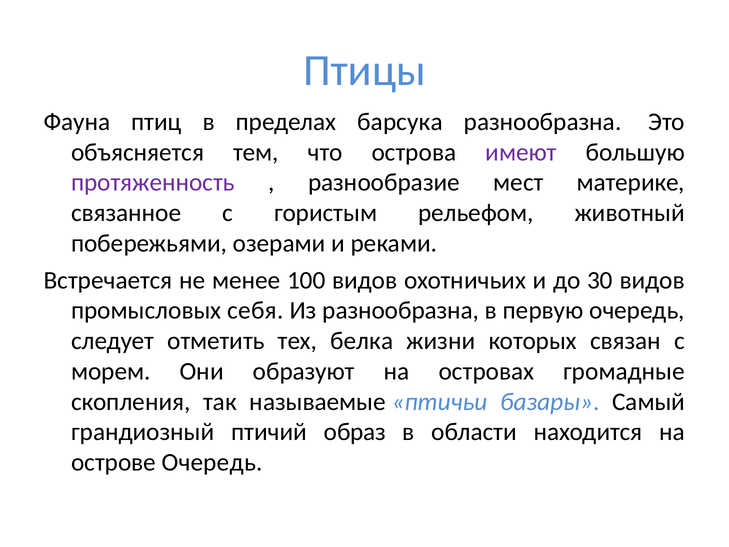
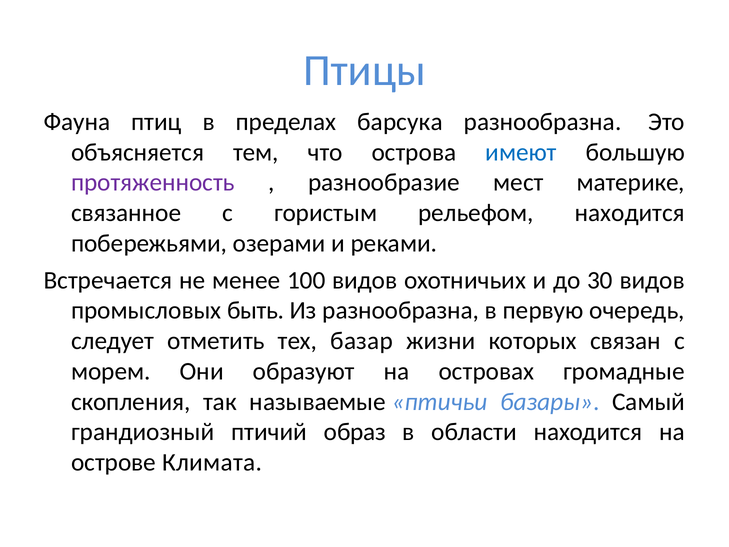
имеют colour: purple -> blue (521, 152)
рельефом животный: животный -> находится (630, 213)
себя: себя -> быть (256, 310)
белка: белка -> базар (362, 341)
острове Очередь: Очередь -> Климата (212, 462)
